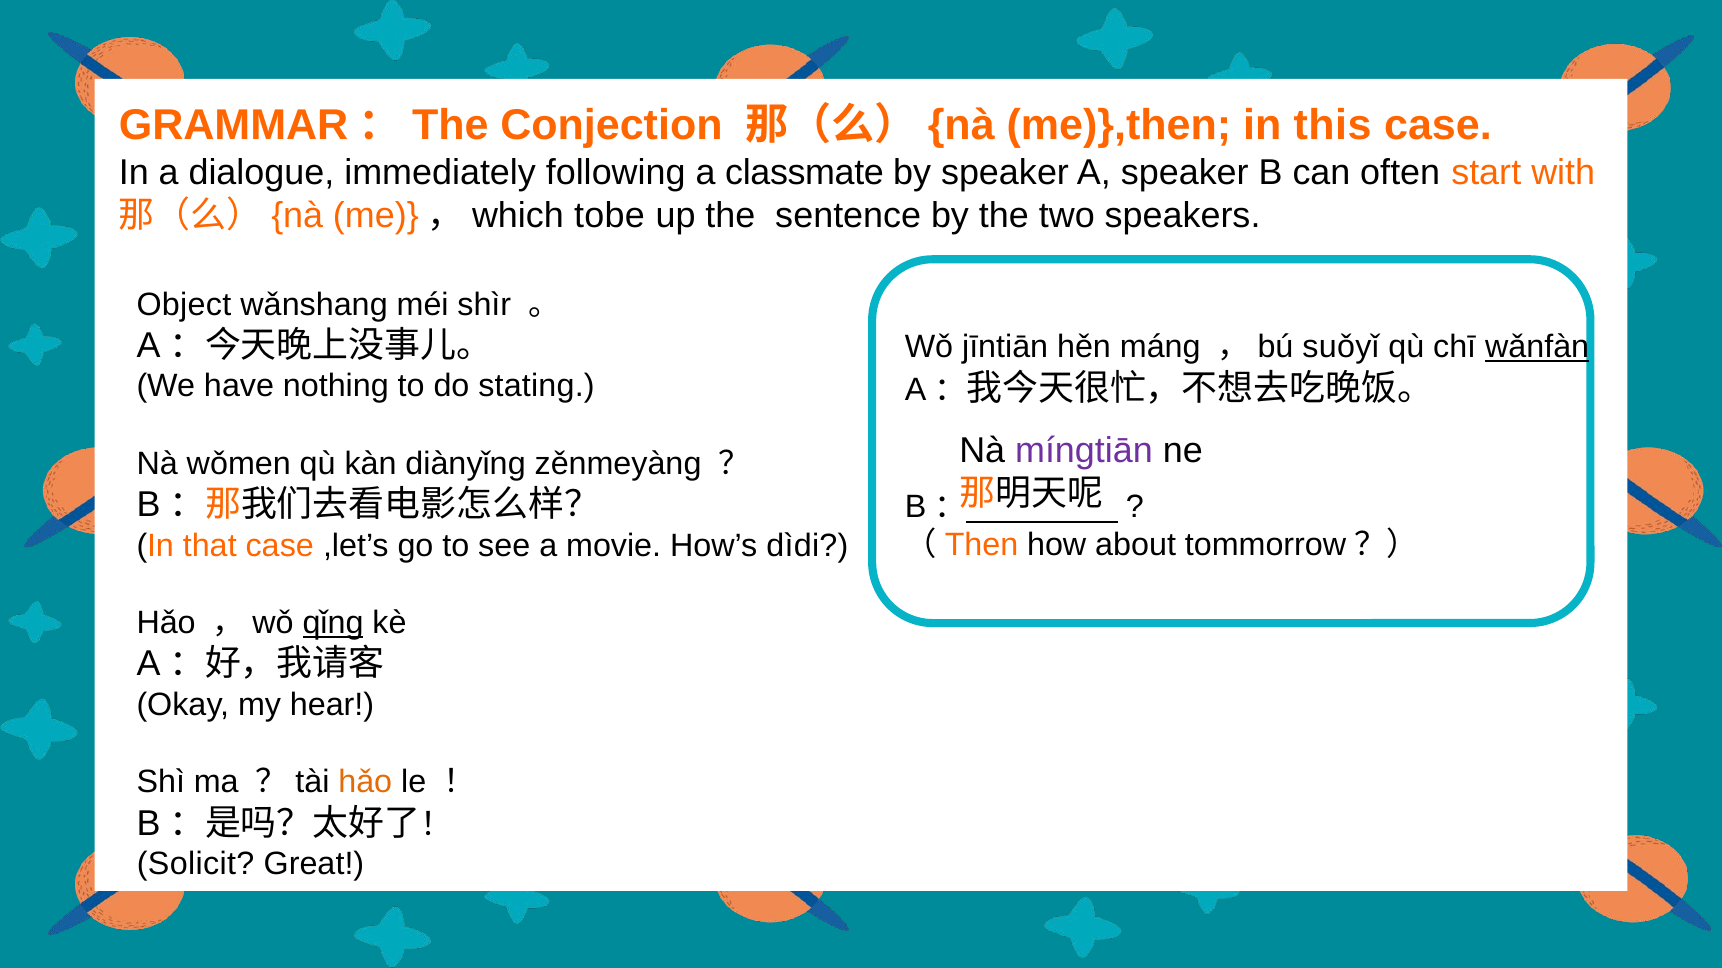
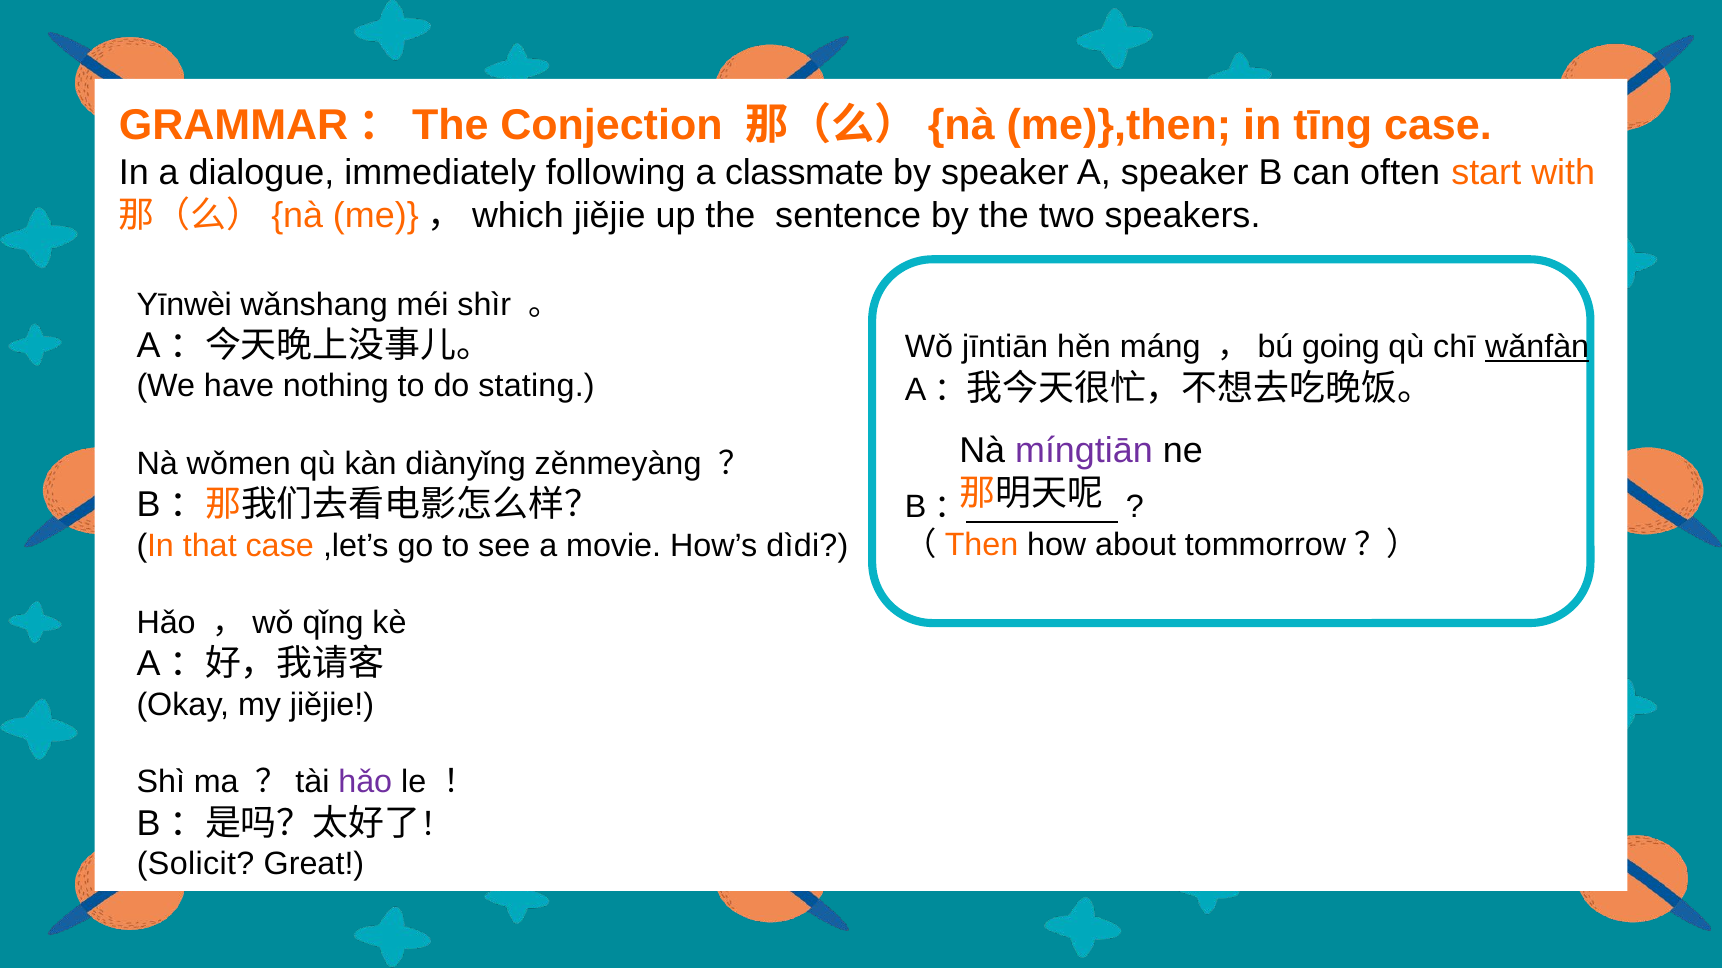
this: this -> tīng (1333, 126)
me)}，which tobe: tobe -> jiějie (610, 216)
Object: Object -> Yīnwèi (184, 305)
suǒyǐ: suǒyǐ -> going (1341, 347)
qǐng underline: present -> none (333, 623)
my hear: hear -> jiějie (332, 705)
hǎo colour: orange -> purple (365, 783)
